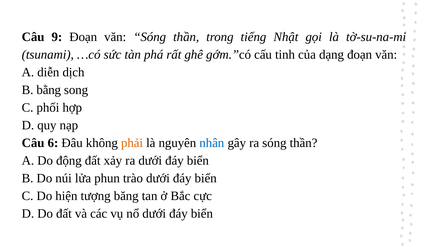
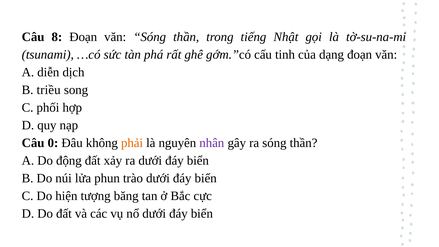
9: 9 -> 8 (57, 37)
bằng: bằng -> triều (49, 90)
6: 6 -> 0 (53, 143)
nhân colour: blue -> purple (212, 143)
